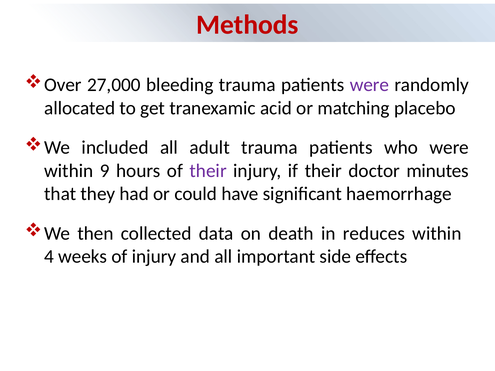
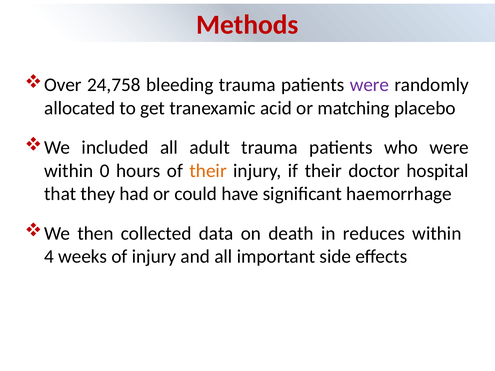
27,000: 27,000 -> 24,758 (114, 85)
9: 9 -> 0 (105, 171)
their colour: purple -> orange (208, 171)
minutes: minutes -> hospital (438, 171)
